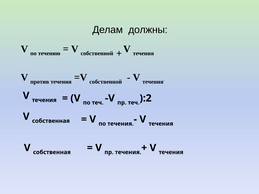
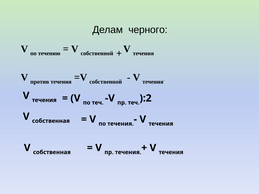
должны: должны -> черного (148, 30)
